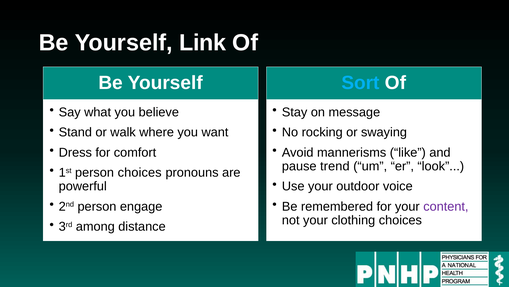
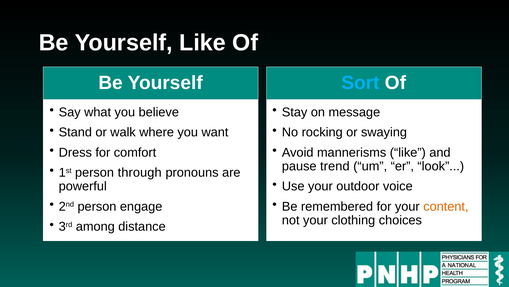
Yourself Link: Link -> Like (202, 43)
person choices: choices -> through (140, 172)
content colour: purple -> orange (446, 206)
